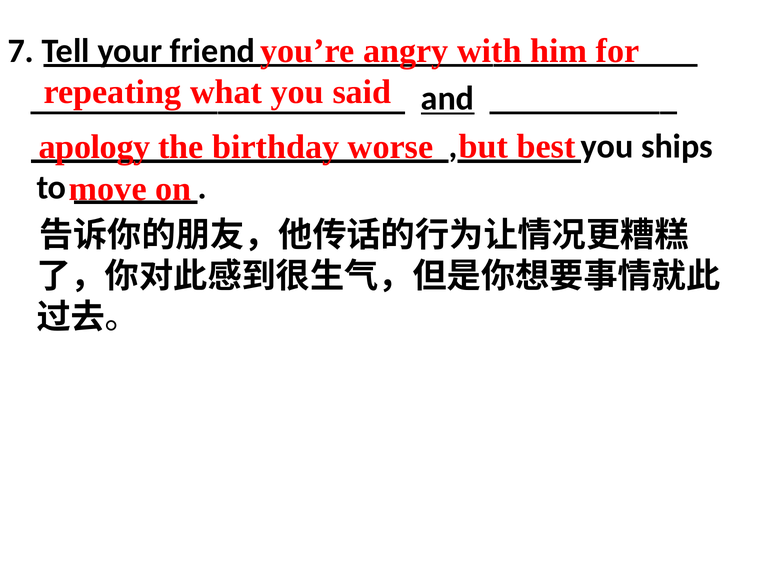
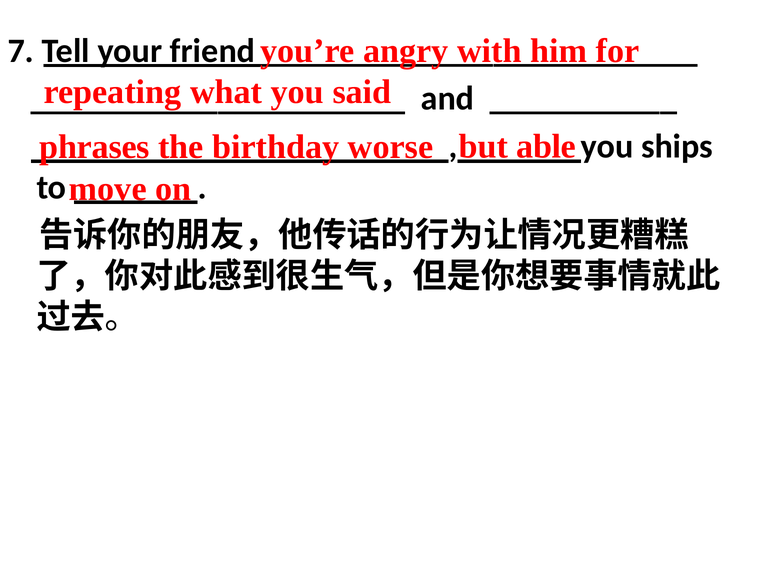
and underline: present -> none (448, 99)
apology: apology -> phrases (95, 147)
best: best -> able (546, 146)
